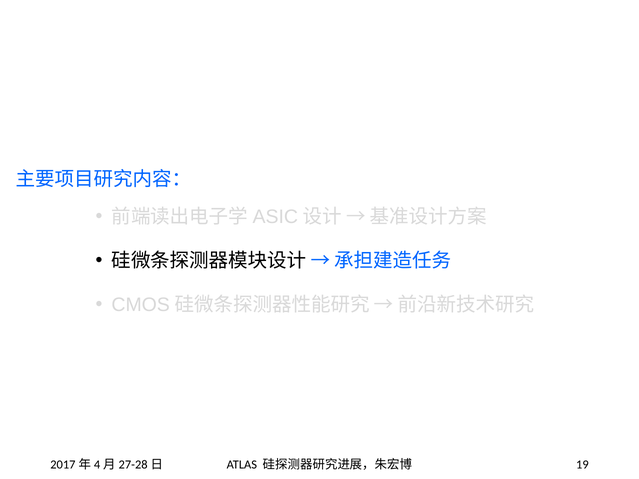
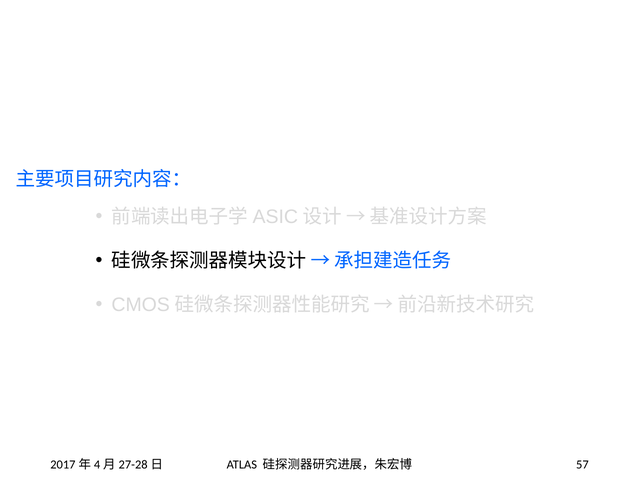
19: 19 -> 57 (582, 465)
